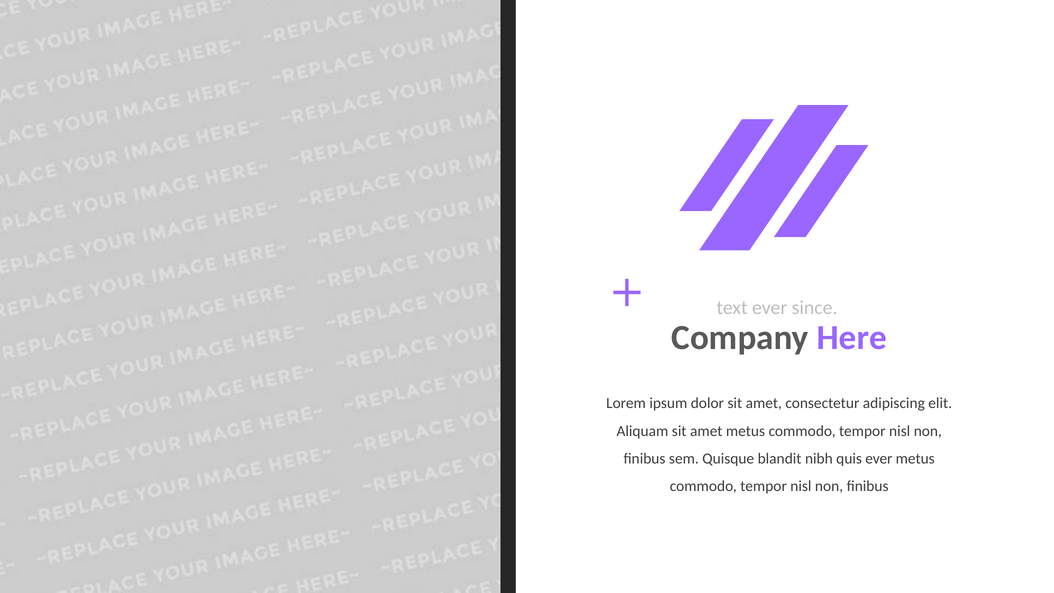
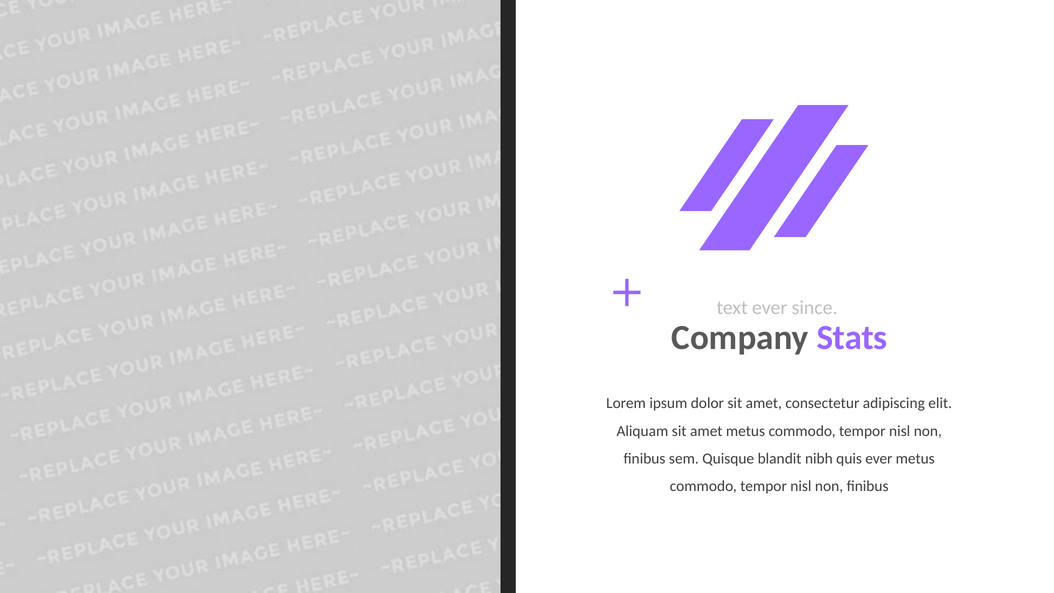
Here: Here -> Stats (852, 337)
